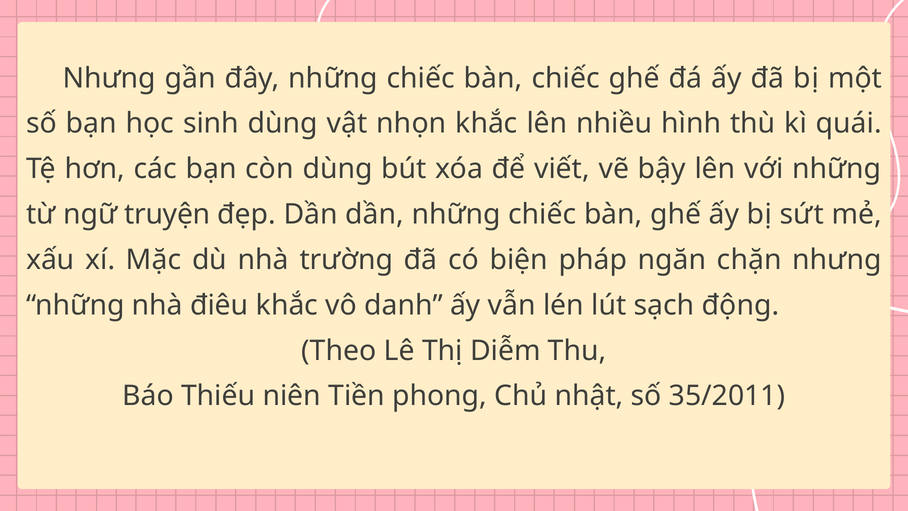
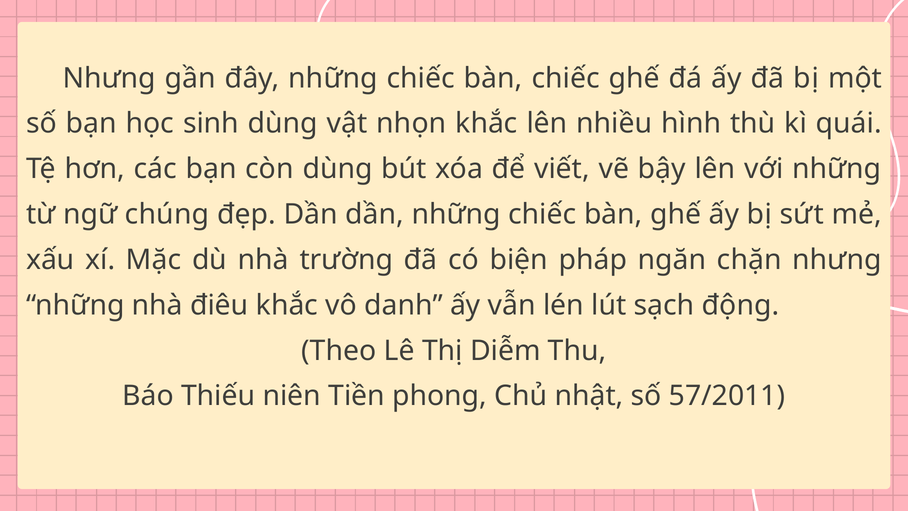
truyện: truyện -> chúng (167, 214)
35/2011: 35/2011 -> 57/2011 (727, 396)
